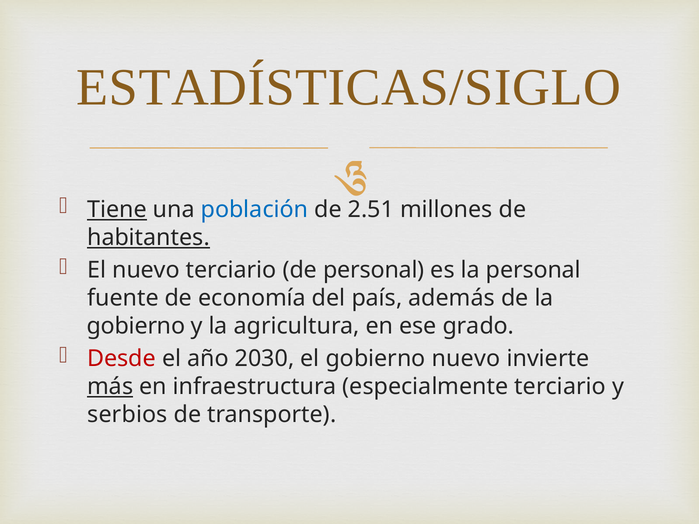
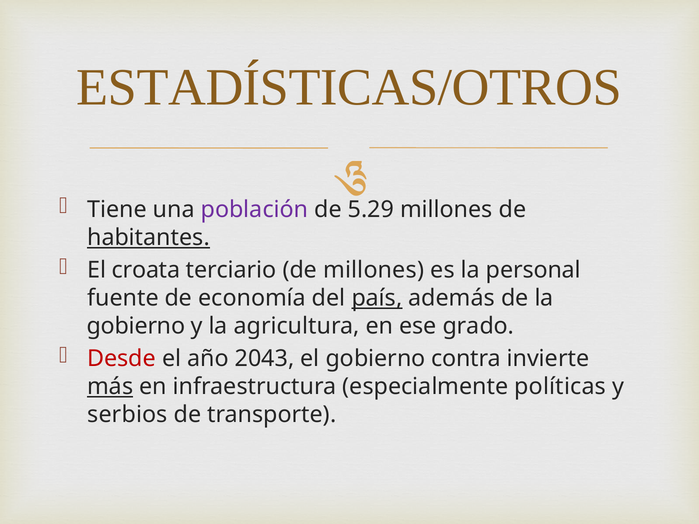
ESTADÍSTICAS/SIGLO: ESTADÍSTICAS/SIGLO -> ESTADÍSTICAS/OTROS (349, 88)
Tiene underline: present -> none (117, 210)
población colour: blue -> purple (254, 210)
2.51: 2.51 -> 5.29 (371, 210)
El nuevo: nuevo -> croata (146, 270)
de personal: personal -> millones (374, 270)
país underline: none -> present (377, 298)
2030: 2030 -> 2043 (265, 359)
gobierno nuevo: nuevo -> contra (466, 359)
especialmente terciario: terciario -> políticas (560, 387)
